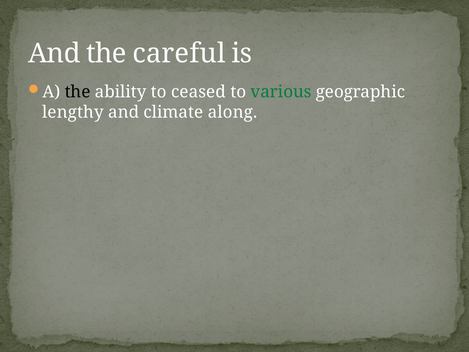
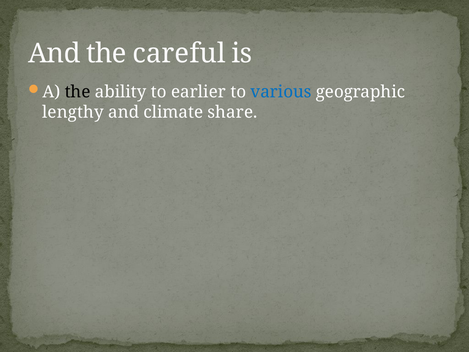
ceased: ceased -> earlier (198, 92)
various colour: green -> blue (281, 92)
along: along -> share (233, 112)
